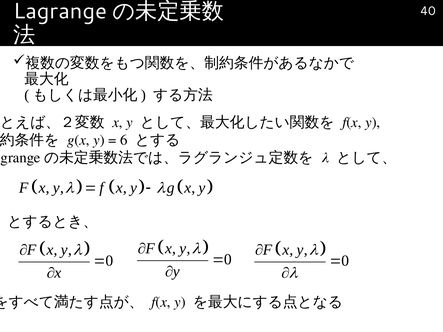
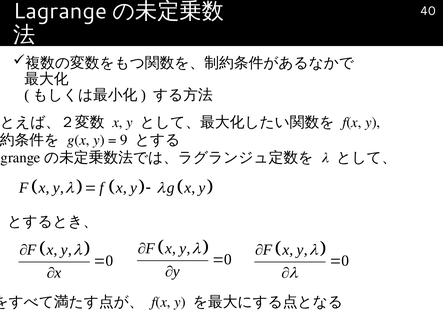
6: 6 -> 9 (124, 140)
